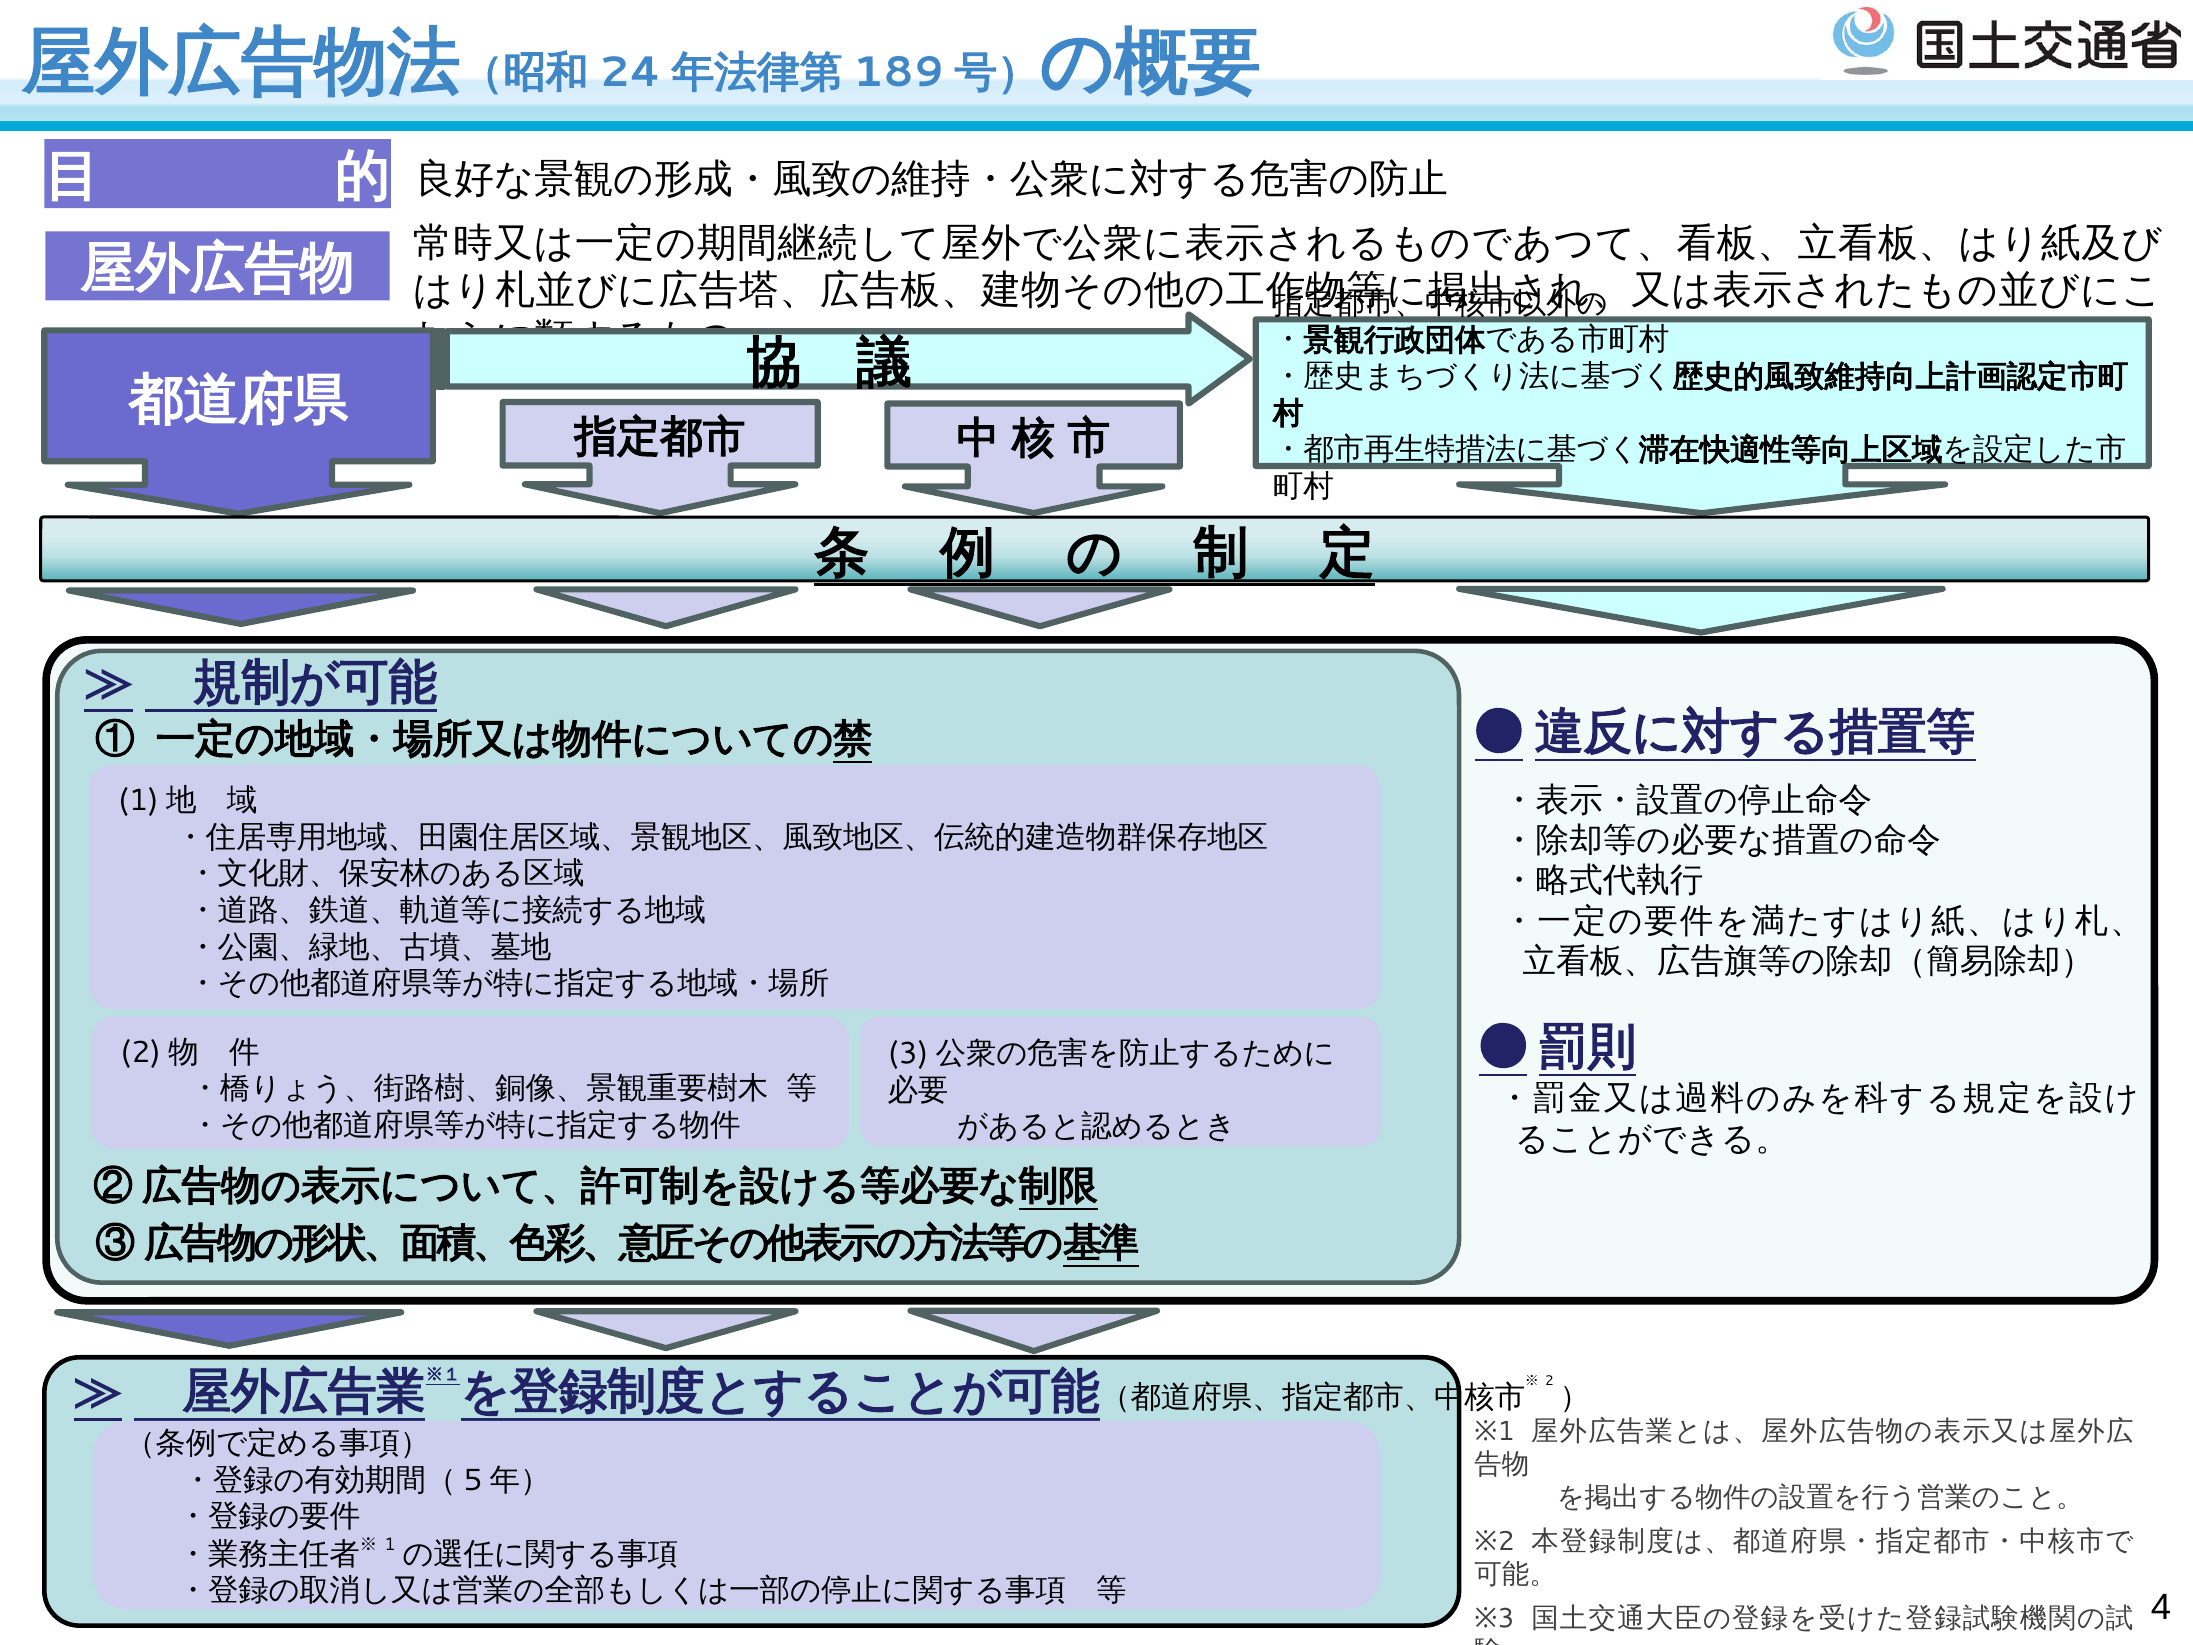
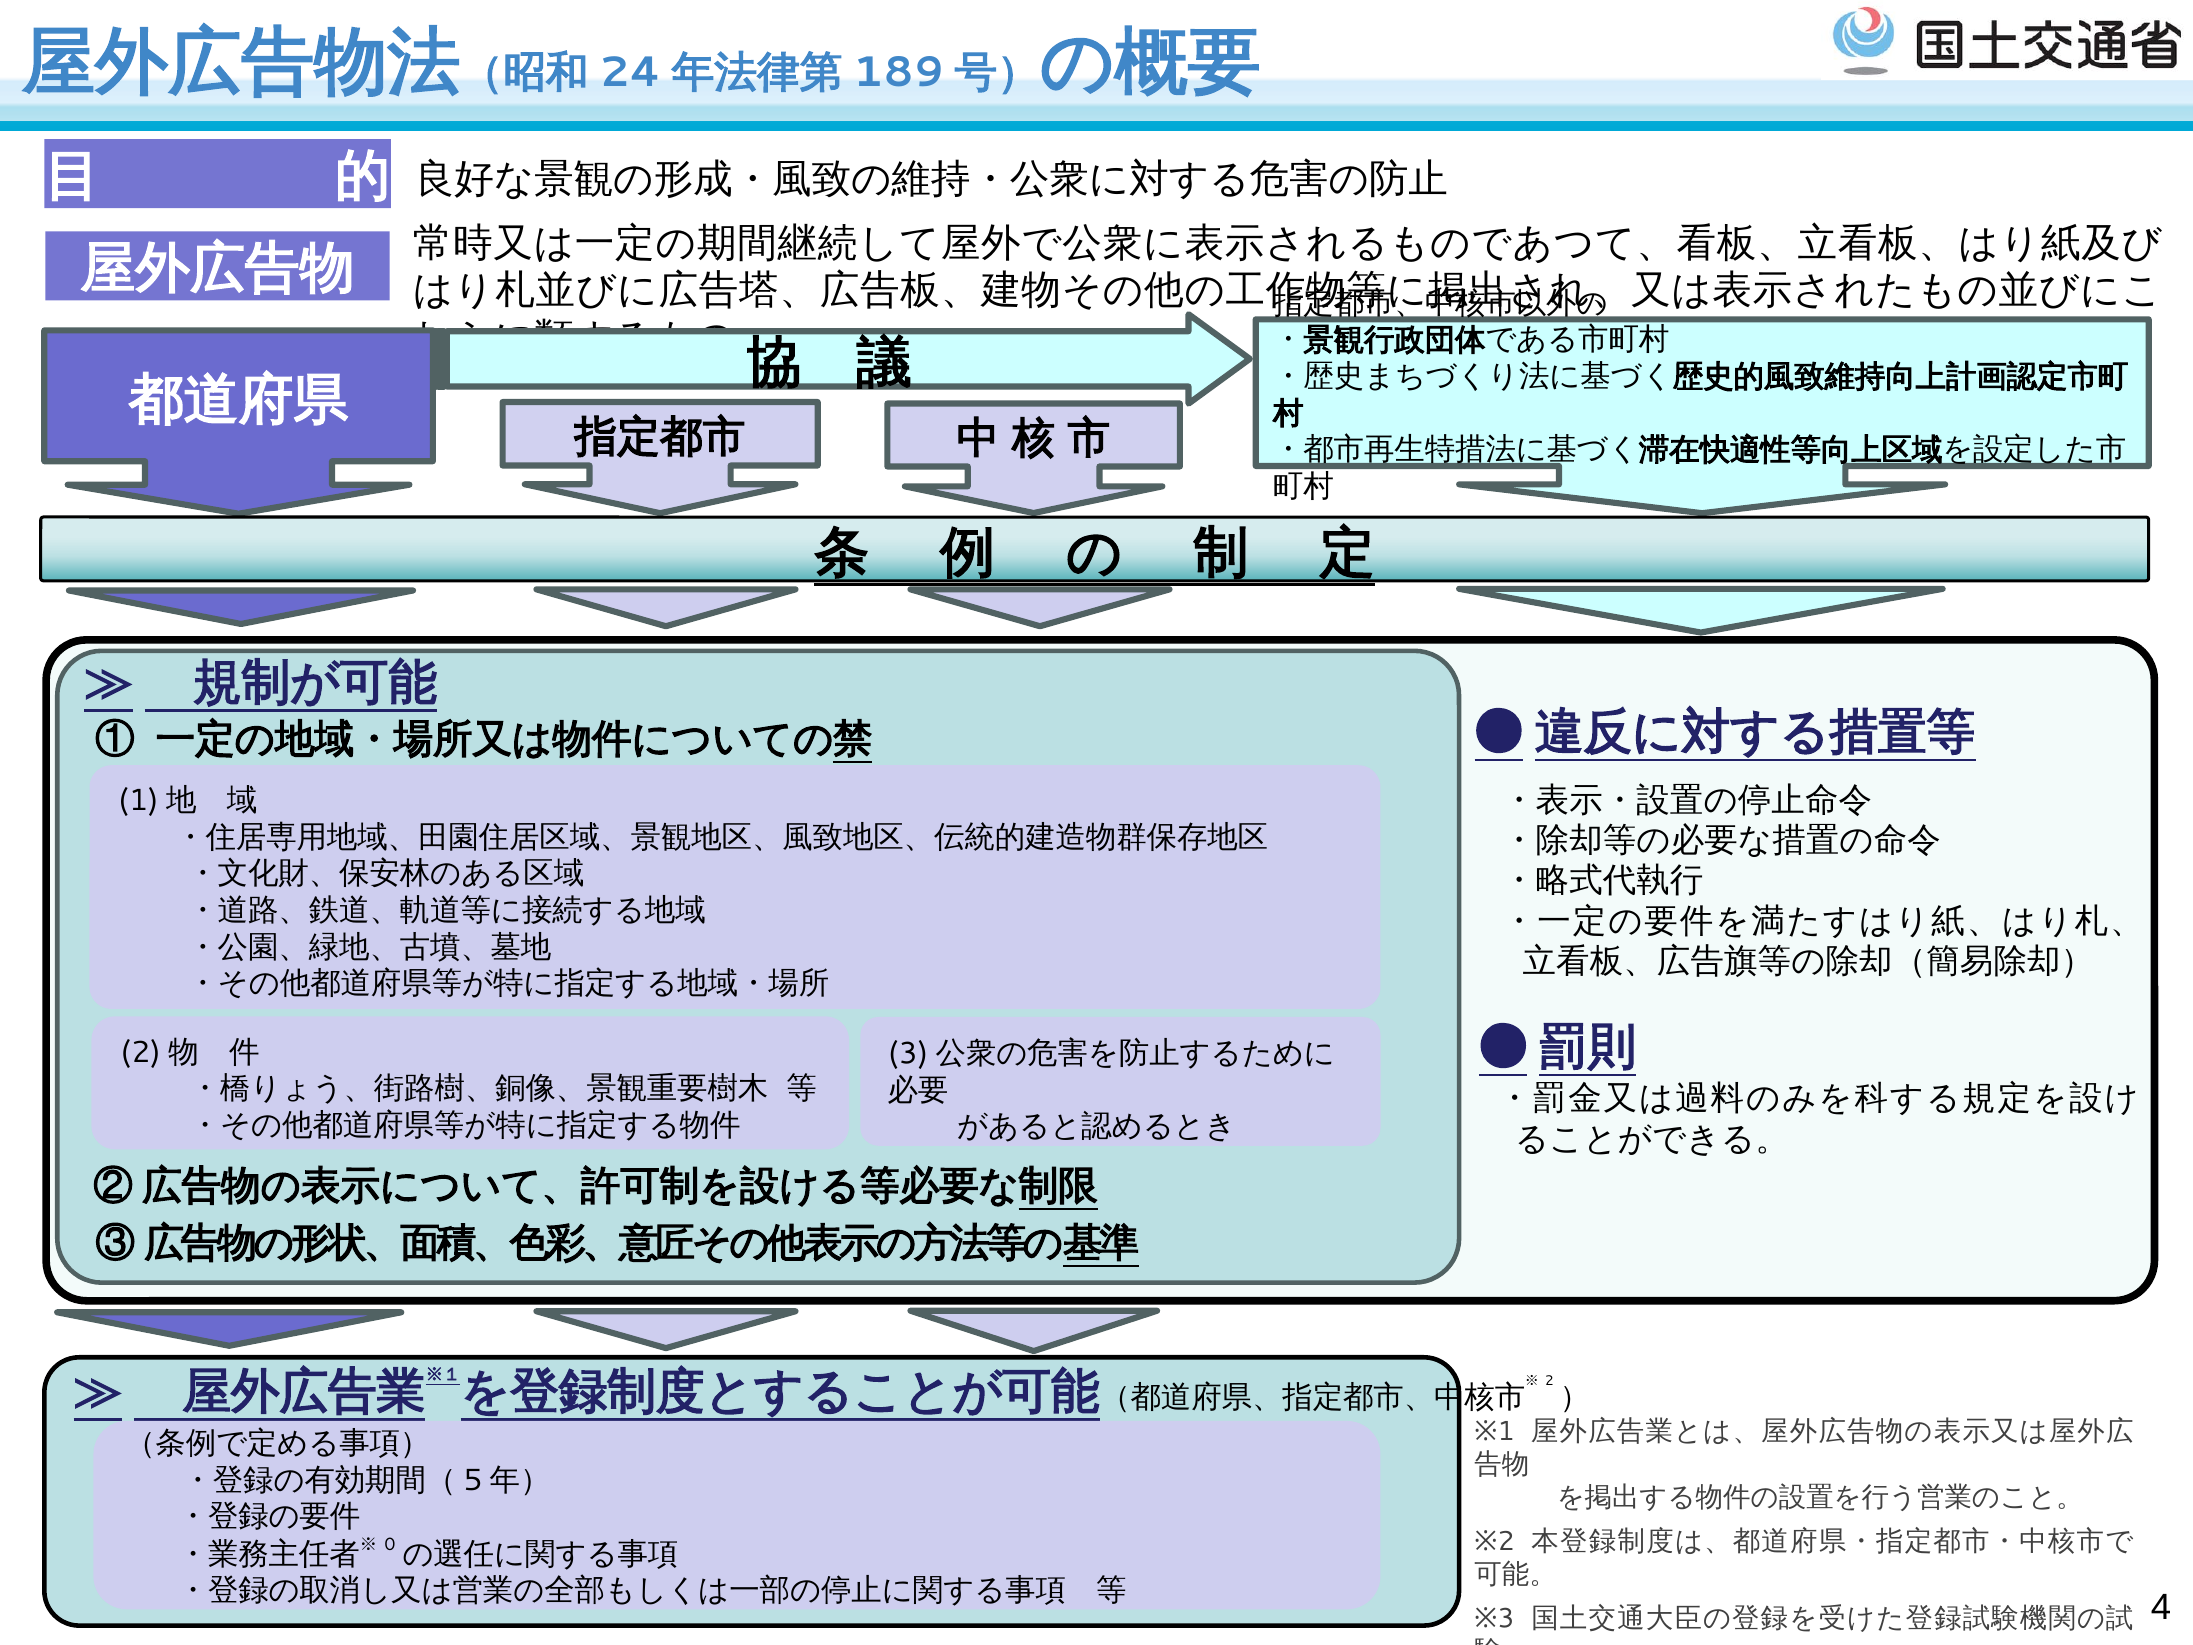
1: 1 -> 0 (390, 1545)
